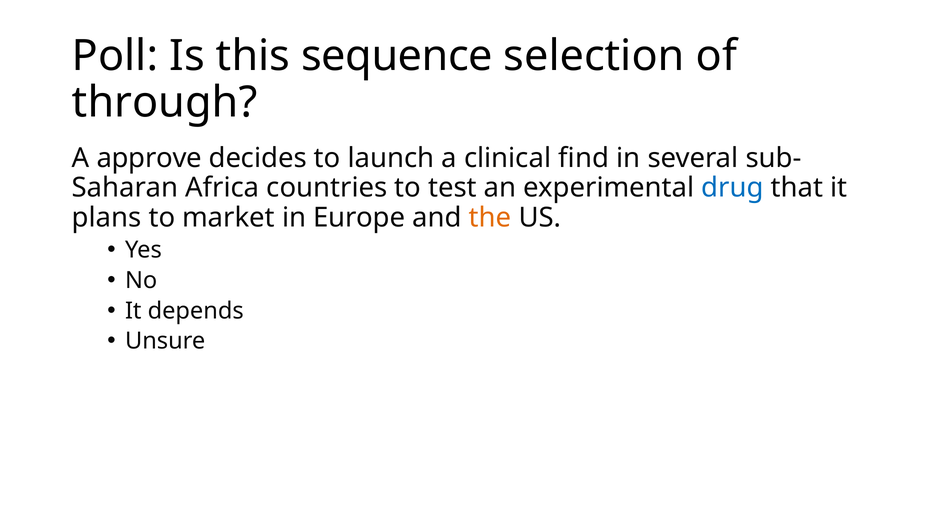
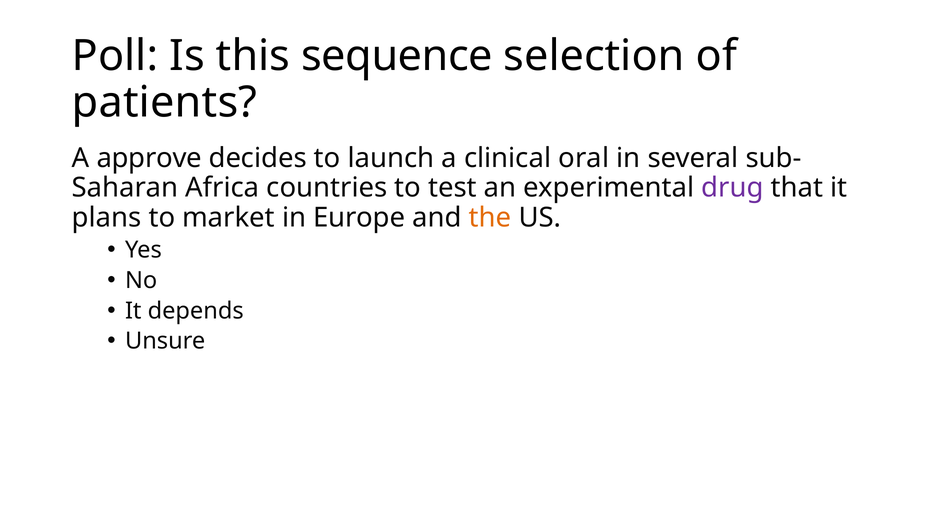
through: through -> patients (165, 103)
find: find -> oral (584, 158)
drug colour: blue -> purple (733, 188)
